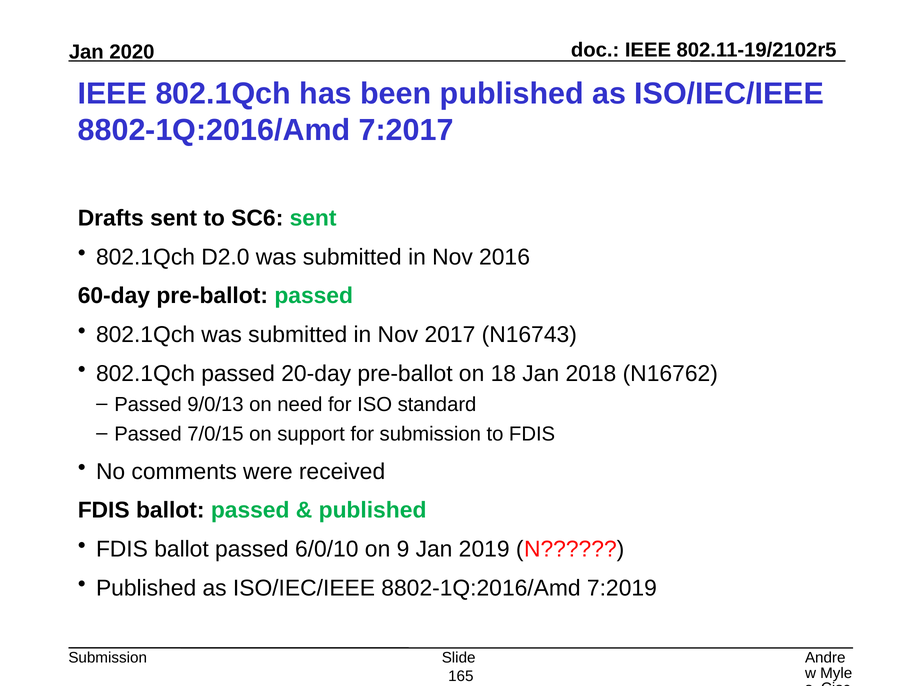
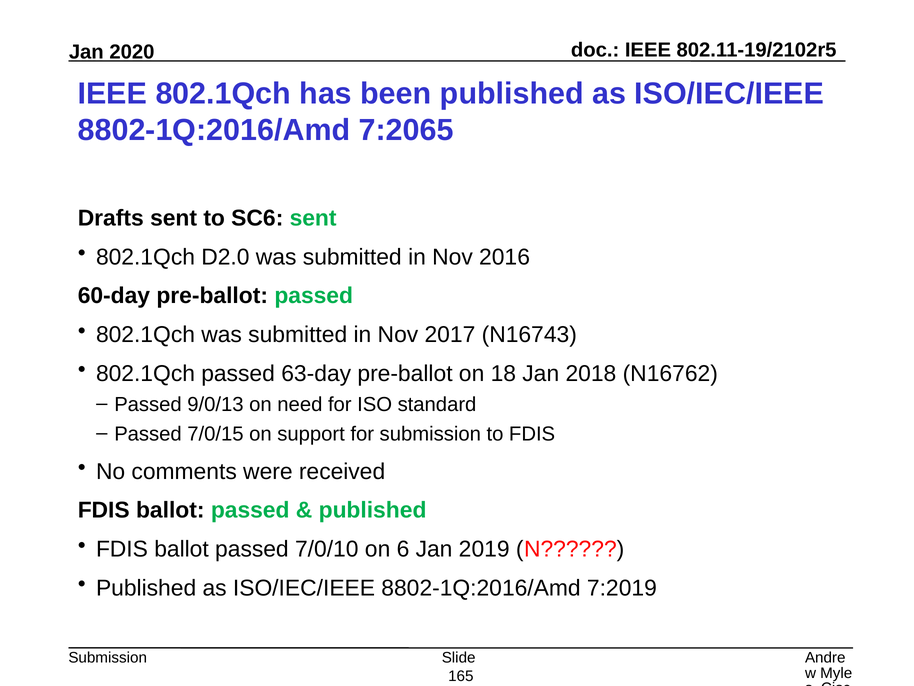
7:2017: 7:2017 -> 7:2065 (406, 130)
20-day: 20-day -> 63-day (316, 373)
6/0/10: 6/0/10 -> 7/0/10 (327, 549)
9: 9 -> 6 (403, 549)
